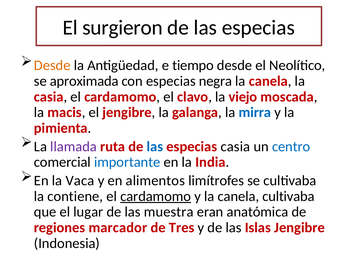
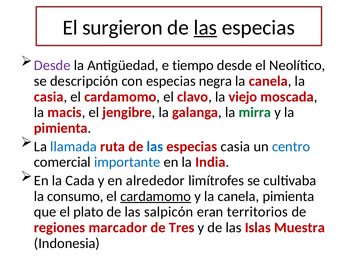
las underline: none -> present (205, 28)
Desde colour: orange -> purple (52, 65)
aproximada: aproximada -> descripción (84, 81)
mirra colour: blue -> green (255, 112)
llamada colour: purple -> blue (74, 146)
Vaca: Vaca -> Cada (80, 181)
alimentos: alimentos -> alrededor (155, 181)
contiene: contiene -> consumo (75, 196)
canela cultivaba: cultivaba -> pimienta (288, 196)
lugar: lugar -> plato (88, 212)
muestra: muestra -> salpicón (169, 212)
anatómica: anatómica -> territorios (257, 212)
Islas Jengibre: Jengibre -> Muestra (300, 228)
